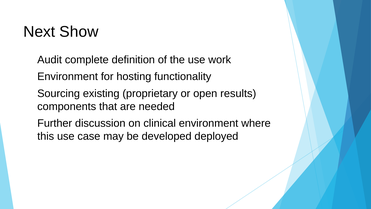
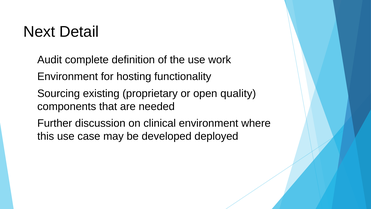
Show: Show -> Detail (79, 32)
results: results -> quality (238, 93)
